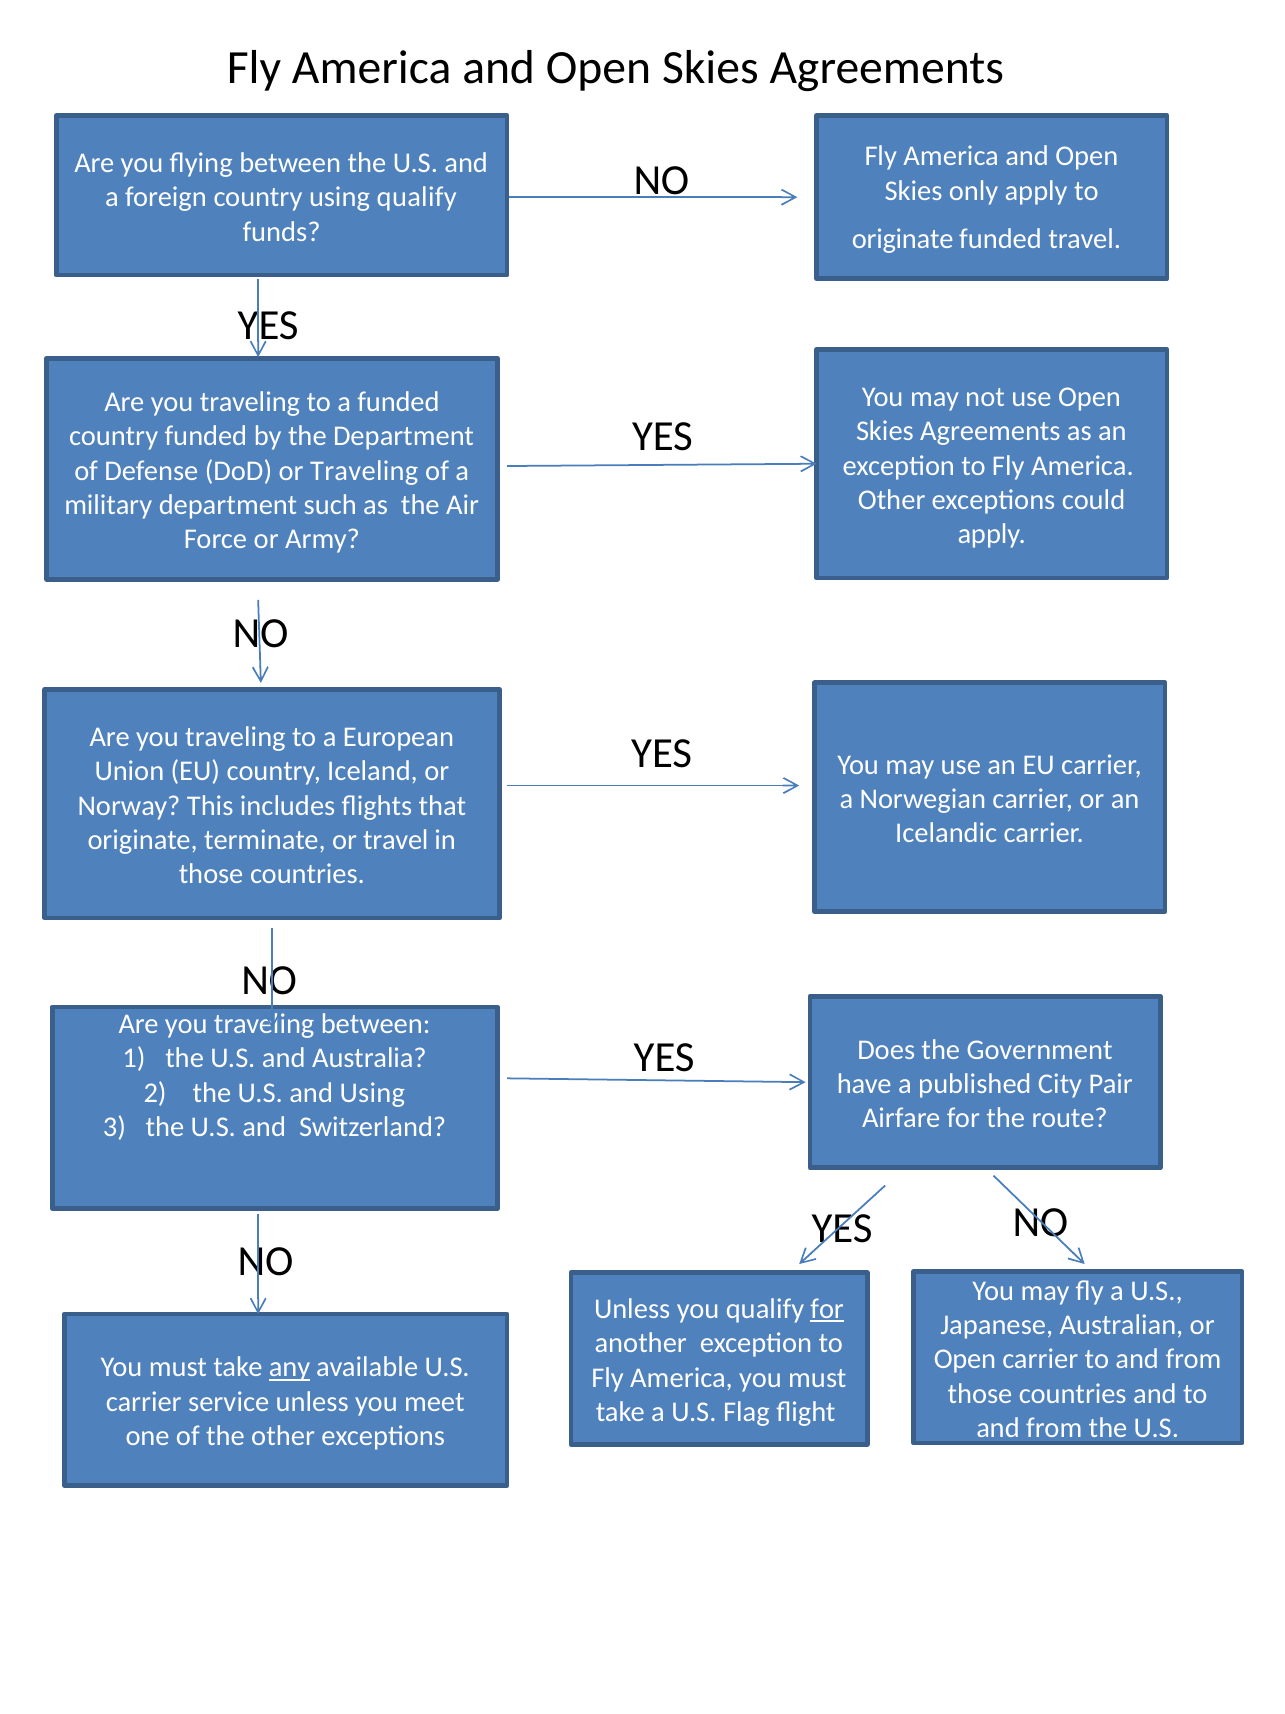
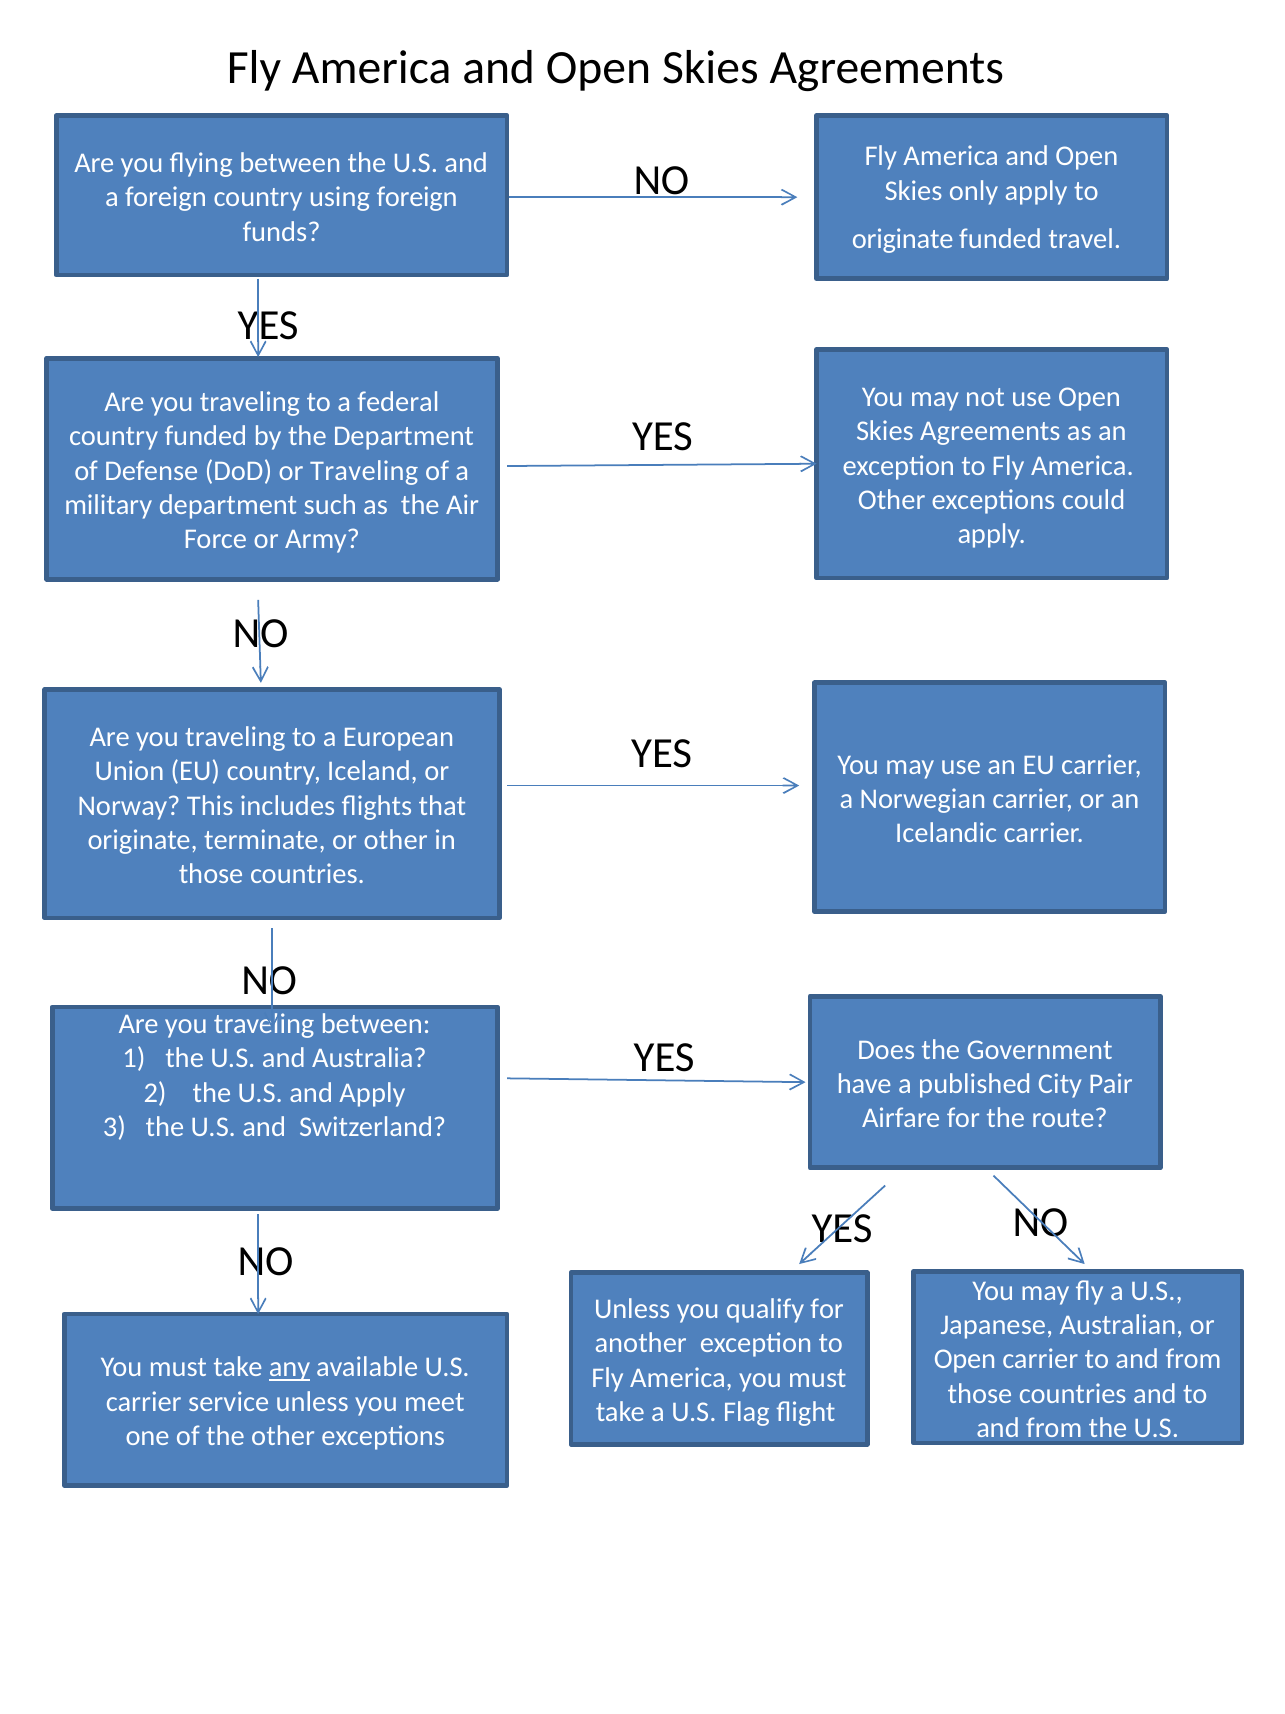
using qualify: qualify -> foreign (417, 197)
a funded: funded -> federal (398, 402)
or travel: travel -> other (396, 840)
and Using: Using -> Apply (373, 1092)
for underline: present -> none (827, 1309)
